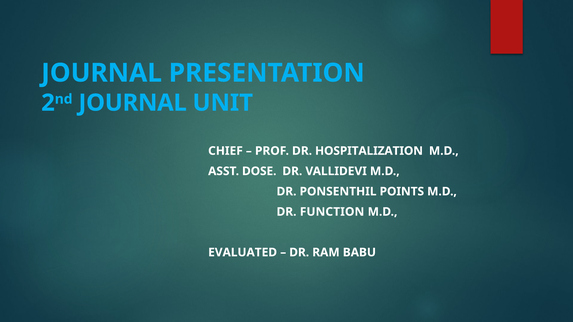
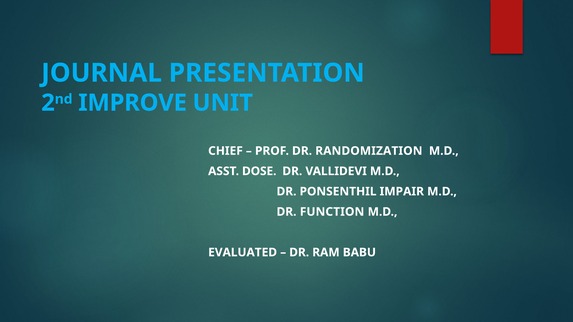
JOURNAL: JOURNAL -> IMPROVE (133, 103)
HOSPITALIZATION: HOSPITALIZATION -> RANDOMIZATION (369, 151)
POINTS: POINTS -> IMPAIR (402, 192)
